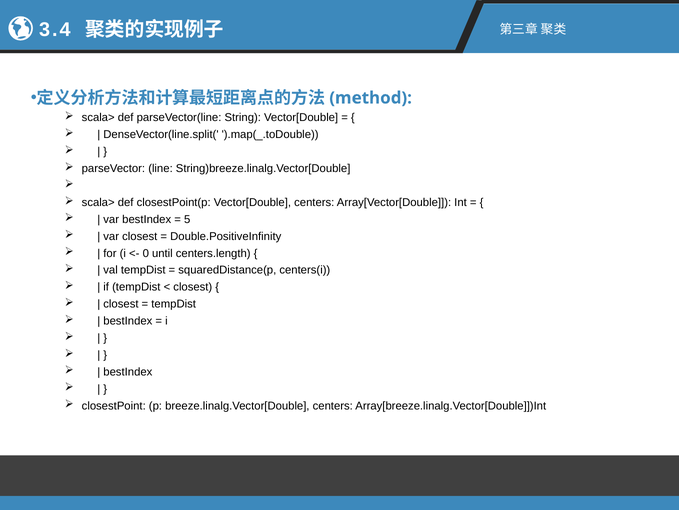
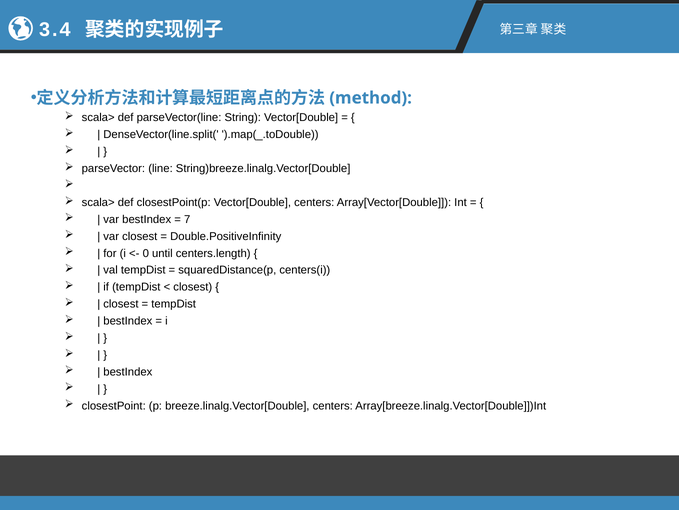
5: 5 -> 7 (187, 219)
